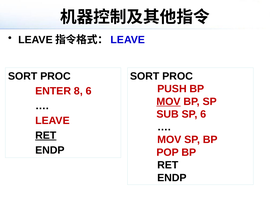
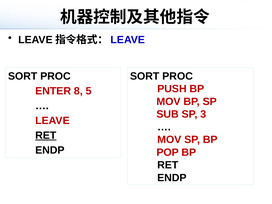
8 6: 6 -> 5 (89, 91)
MOV underline: present -> none (169, 102)
SP 6: 6 -> 3 (203, 114)
